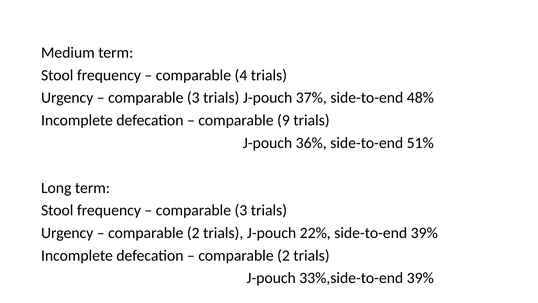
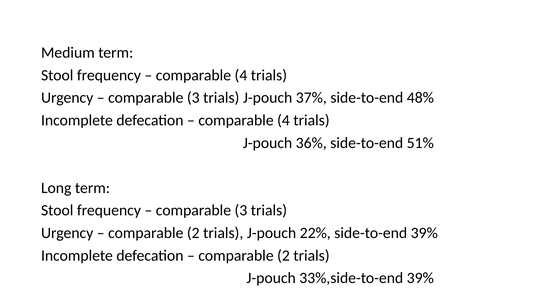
9: 9 -> 4 (283, 120)
